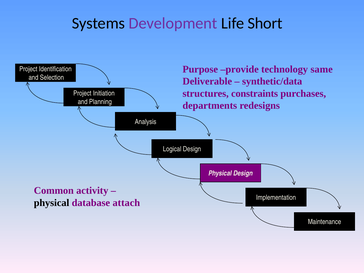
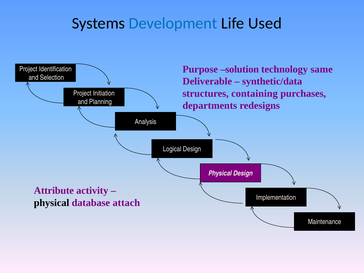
Development colour: purple -> blue (173, 23)
Short: Short -> Used (265, 23)
provide: provide -> solution (240, 69)
constraints: constraints -> containing (254, 93)
Common: Common -> Attribute (54, 191)
